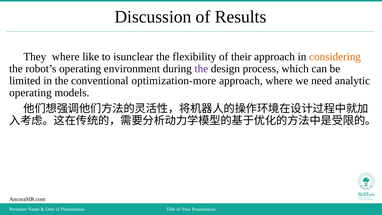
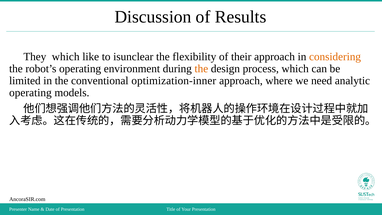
They where: where -> which (66, 57)
the colour: purple -> orange (201, 69)
optimization-more: optimization-more -> optimization-inner (174, 81)
